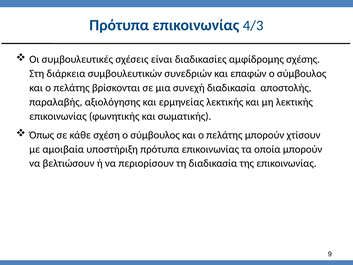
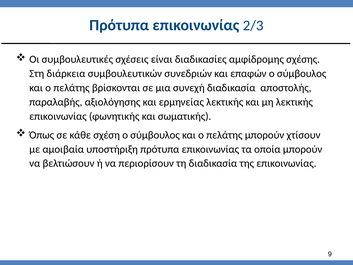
4/3: 4/3 -> 2/3 (253, 25)
